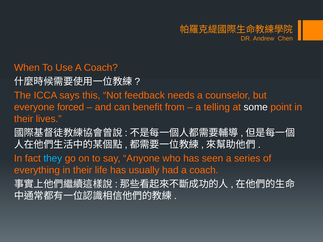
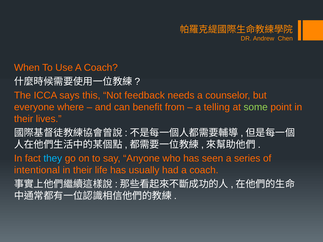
forced: forced -> where (71, 107)
some colour: white -> light green (256, 107)
everything: everything -> intentional (37, 170)
